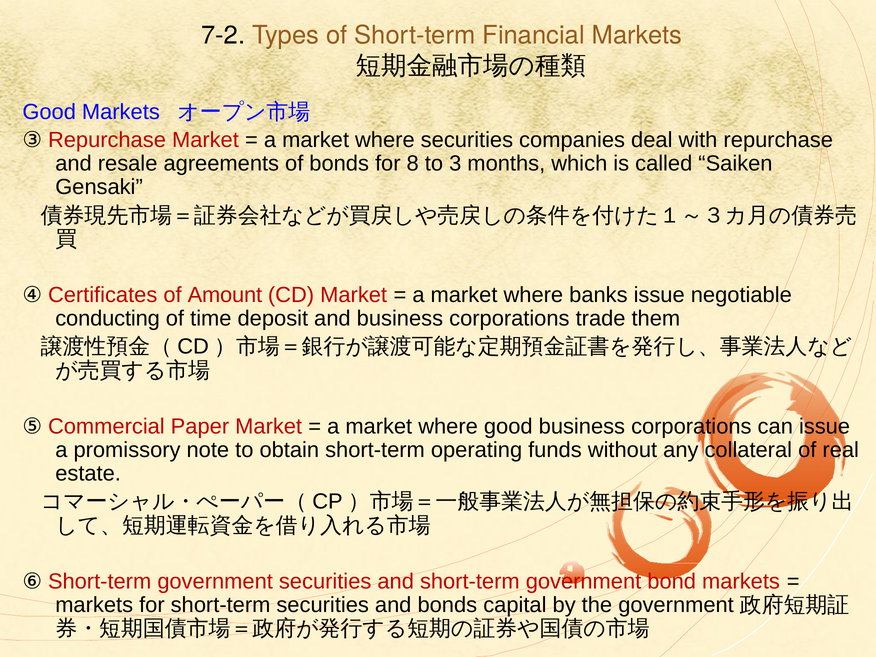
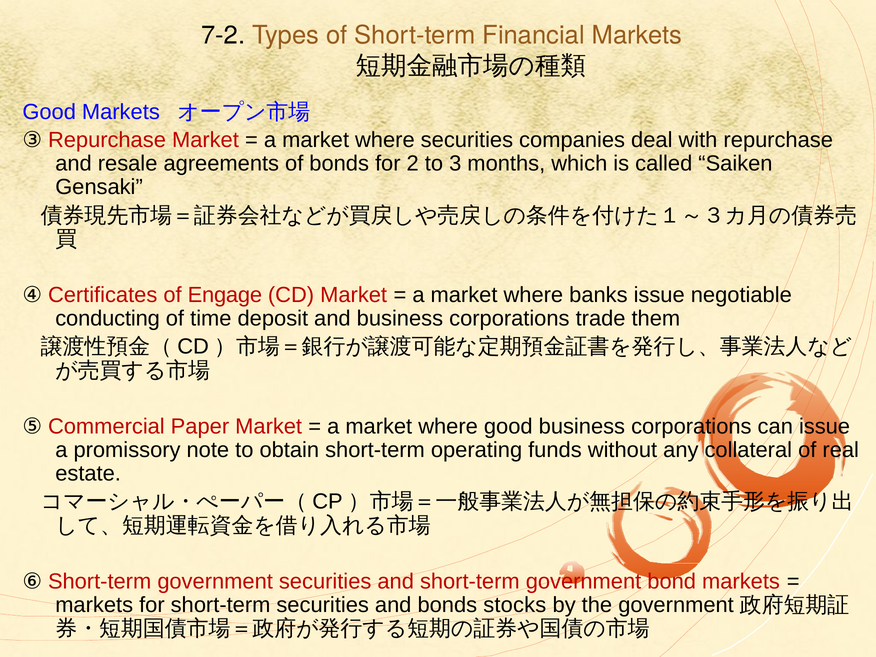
8: 8 -> 2 (413, 164)
Amount: Amount -> Engage (225, 295)
capital: capital -> stocks (515, 605)
